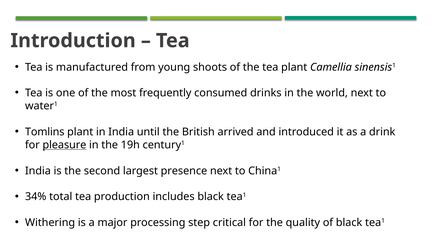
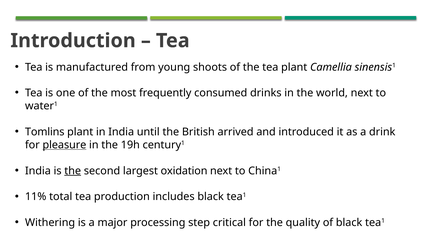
the underline: none -> present (73, 171)
presence: presence -> oxidation (184, 171)
34%: 34% -> 11% (36, 197)
